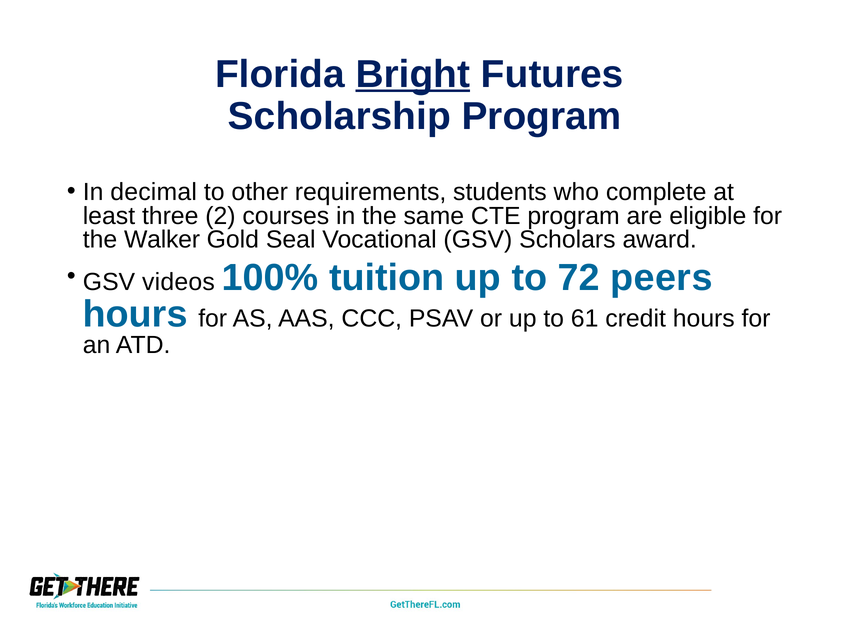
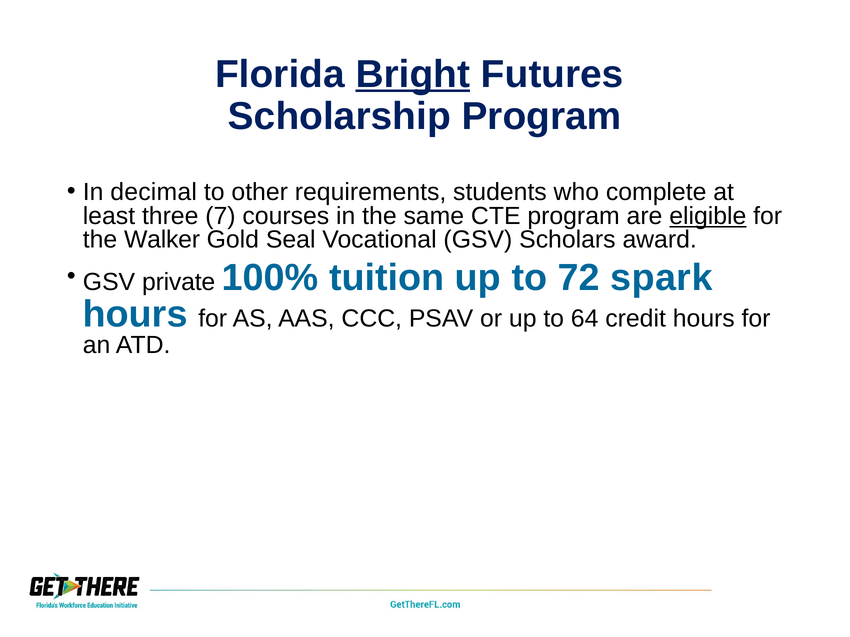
2: 2 -> 7 (220, 216)
eligible underline: none -> present (708, 216)
videos: videos -> private (179, 283)
peers: peers -> spark (661, 278)
61: 61 -> 64 (585, 319)
